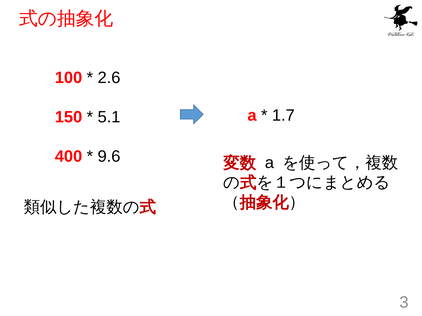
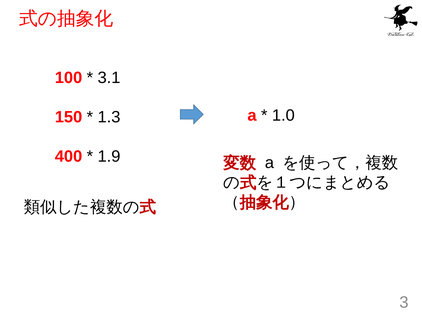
2.6: 2.6 -> 3.1 (109, 78)
1.7: 1.7 -> 1.0 (283, 116)
5.1: 5.1 -> 1.3 (109, 117)
9.6: 9.6 -> 1.9 (109, 157)
